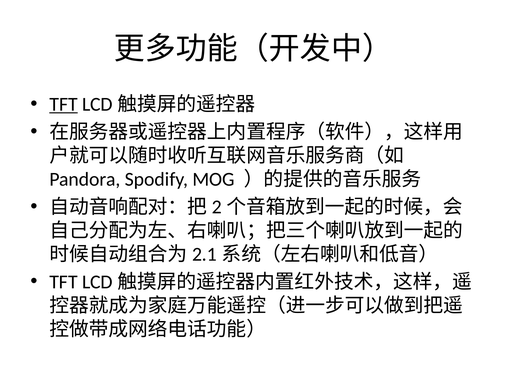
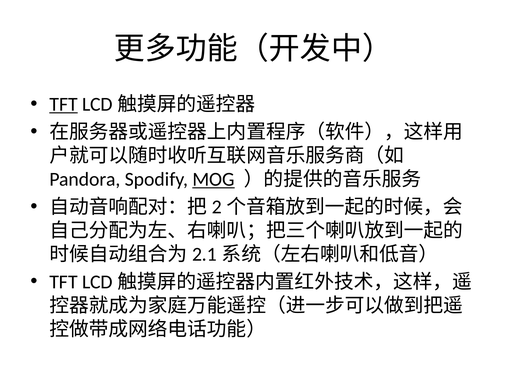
MOG underline: none -> present (214, 179)
